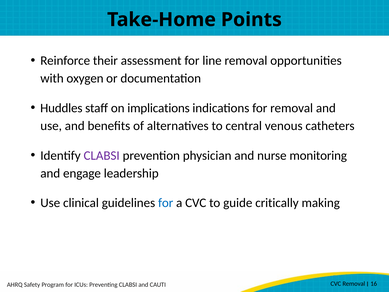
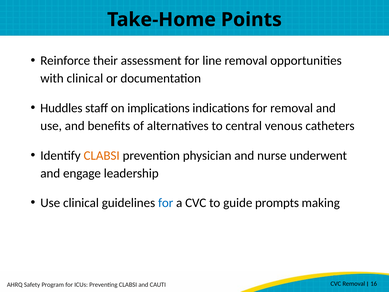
with oxygen: oxygen -> clinical (85, 78)
CLABSI colour: purple -> orange (102, 155)
monitoring: monitoring -> underwent (318, 155)
critically: critically -> prompts (277, 203)
